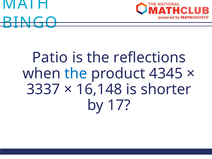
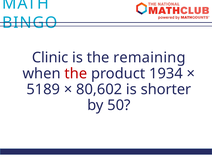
Patio: Patio -> Clinic (50, 58)
reflections: reflections -> remaining (149, 58)
the colour: blue -> red (76, 74)
4345: 4345 -> 1934 (166, 74)
3337: 3337 -> 5189 (43, 89)
16,148: 16,148 -> 80,602 (99, 89)
17: 17 -> 50 (119, 105)
